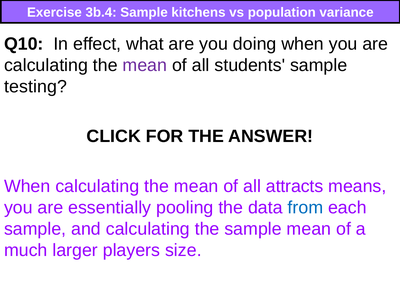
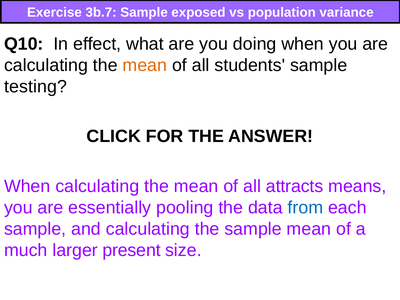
3b.4: 3b.4 -> 3b.7 (101, 12)
kitchens: kitchens -> exposed (198, 12)
mean colour: purple -> orange (145, 65)
players: players -> present (132, 250)
